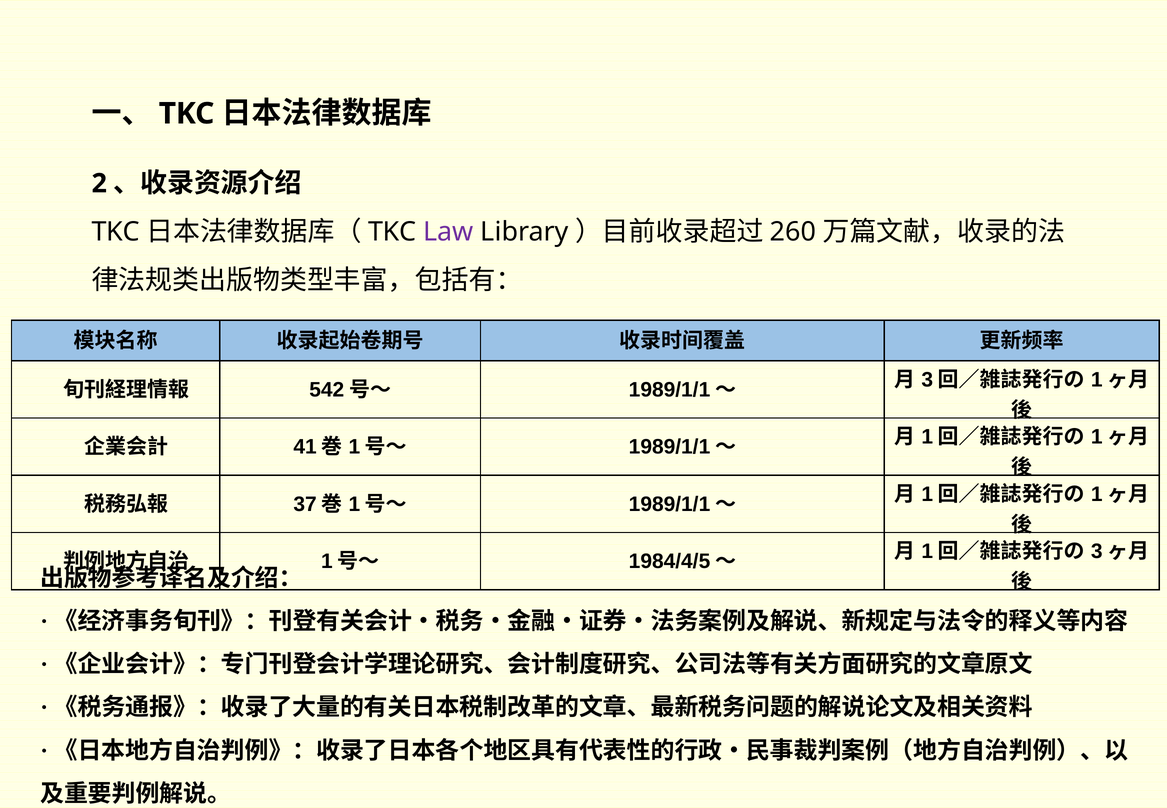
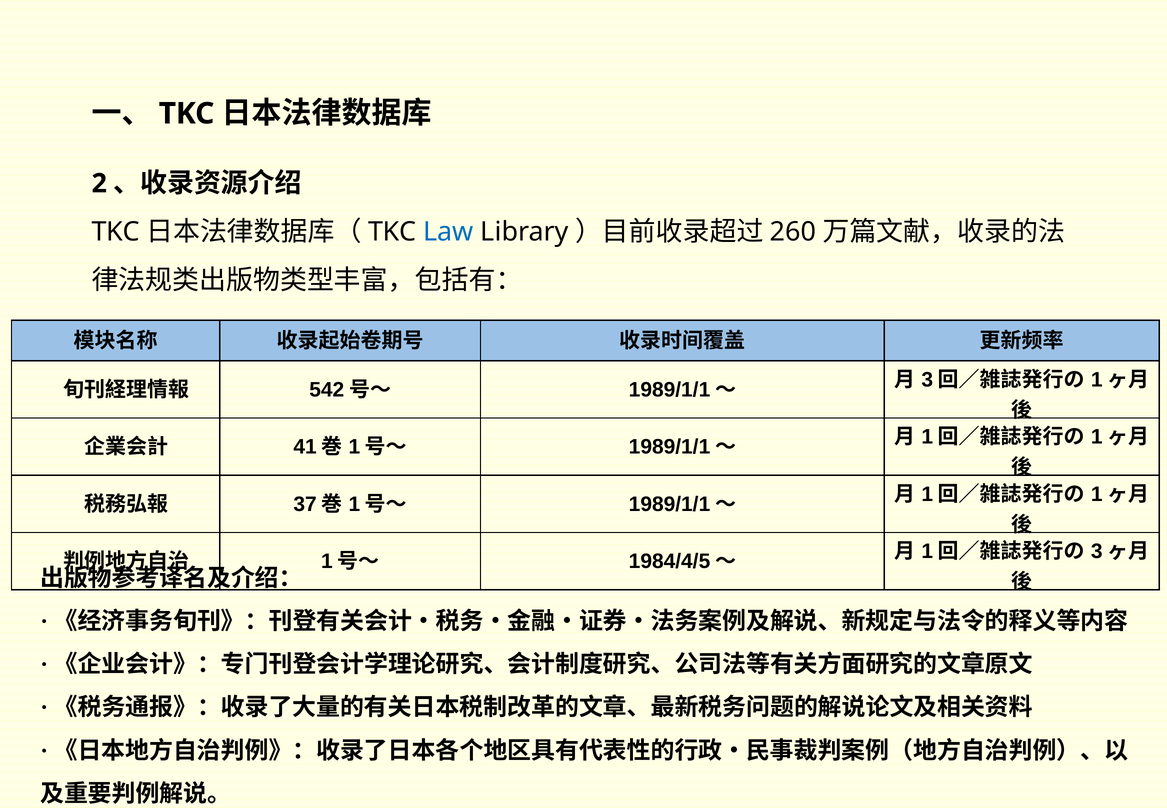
Law colour: purple -> blue (448, 232)
